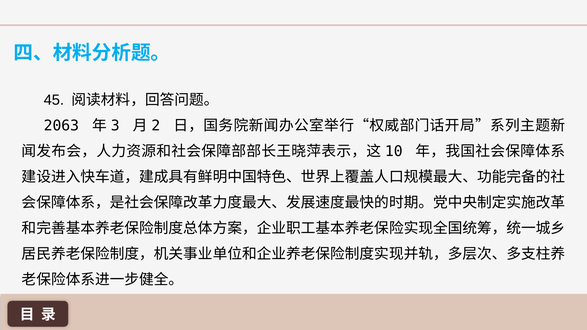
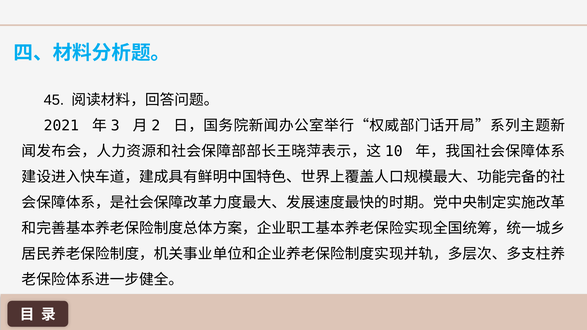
2063: 2063 -> 2021 (61, 126)
